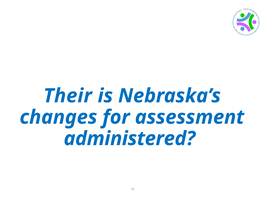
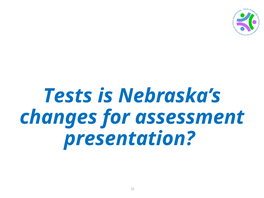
Their: Their -> Tests (68, 96)
administered: administered -> presentation (129, 139)
